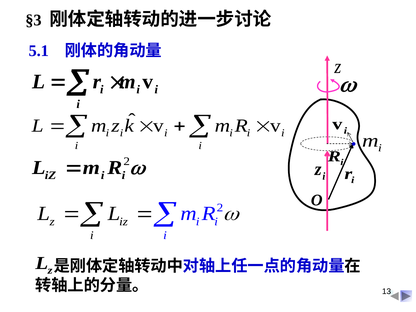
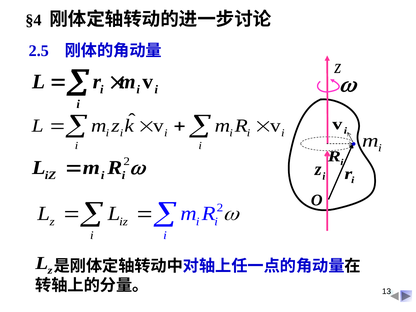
§3: §3 -> §4 (33, 20)
5.1: 5.1 -> 2.5 (39, 51)
